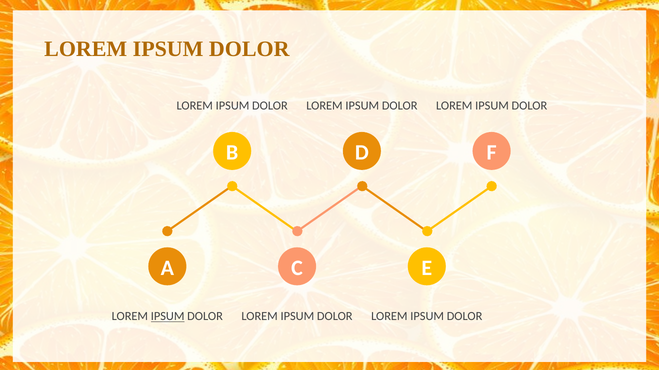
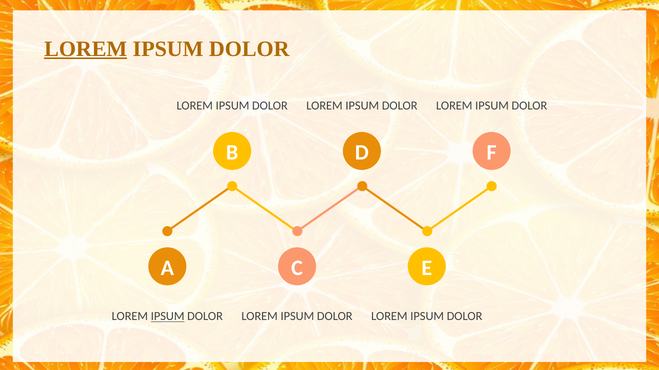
LOREM underline: none -> present (86, 49)
